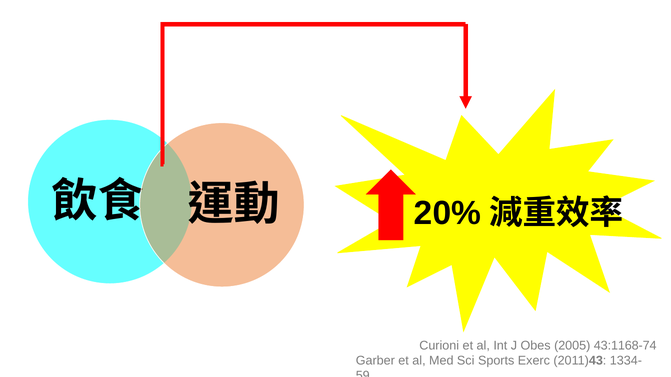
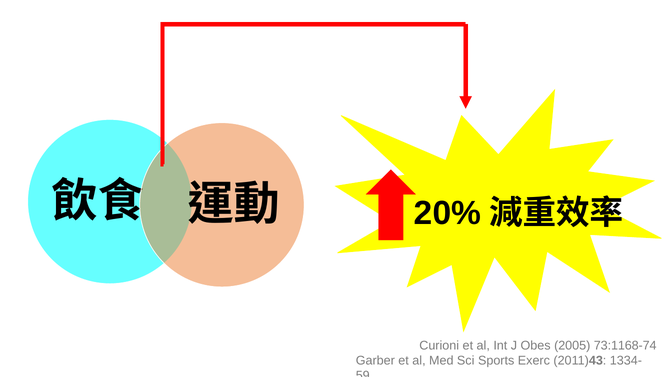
43:1168-74: 43:1168-74 -> 73:1168-74 (625, 346)
